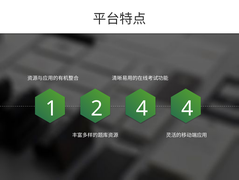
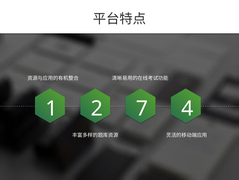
2 4: 4 -> 7 (142, 108)
